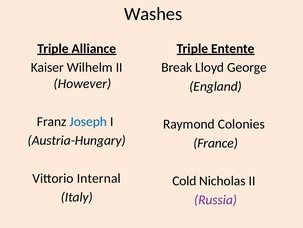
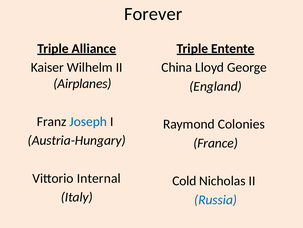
Washes: Washes -> Forever (153, 14)
Break: Break -> China (177, 67)
However: However -> Airplanes (83, 83)
Russia colour: purple -> blue (216, 199)
